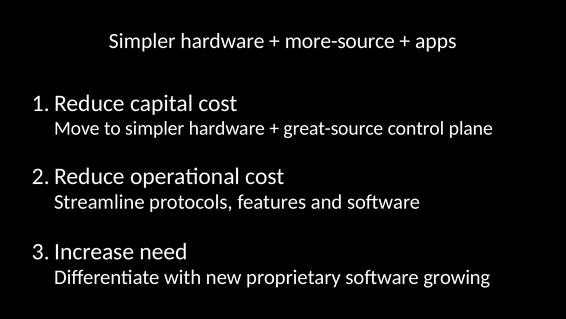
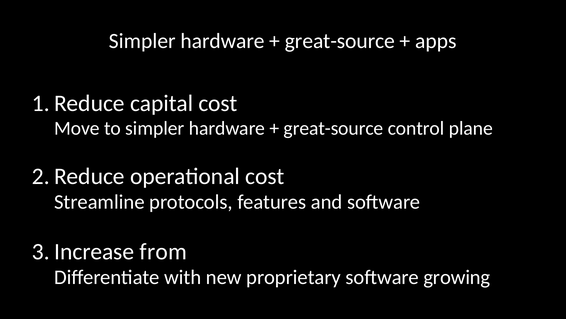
more-source: more-source -> great-source (340, 41)
need: need -> from (163, 251)
